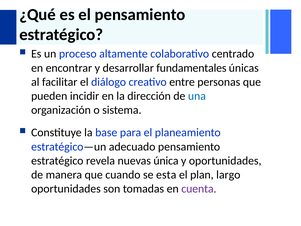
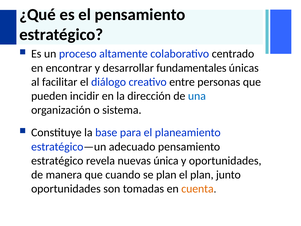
se esta: esta -> plan (166, 175)
largo: largo -> junto (228, 175)
cuenta colour: purple -> orange (197, 189)
